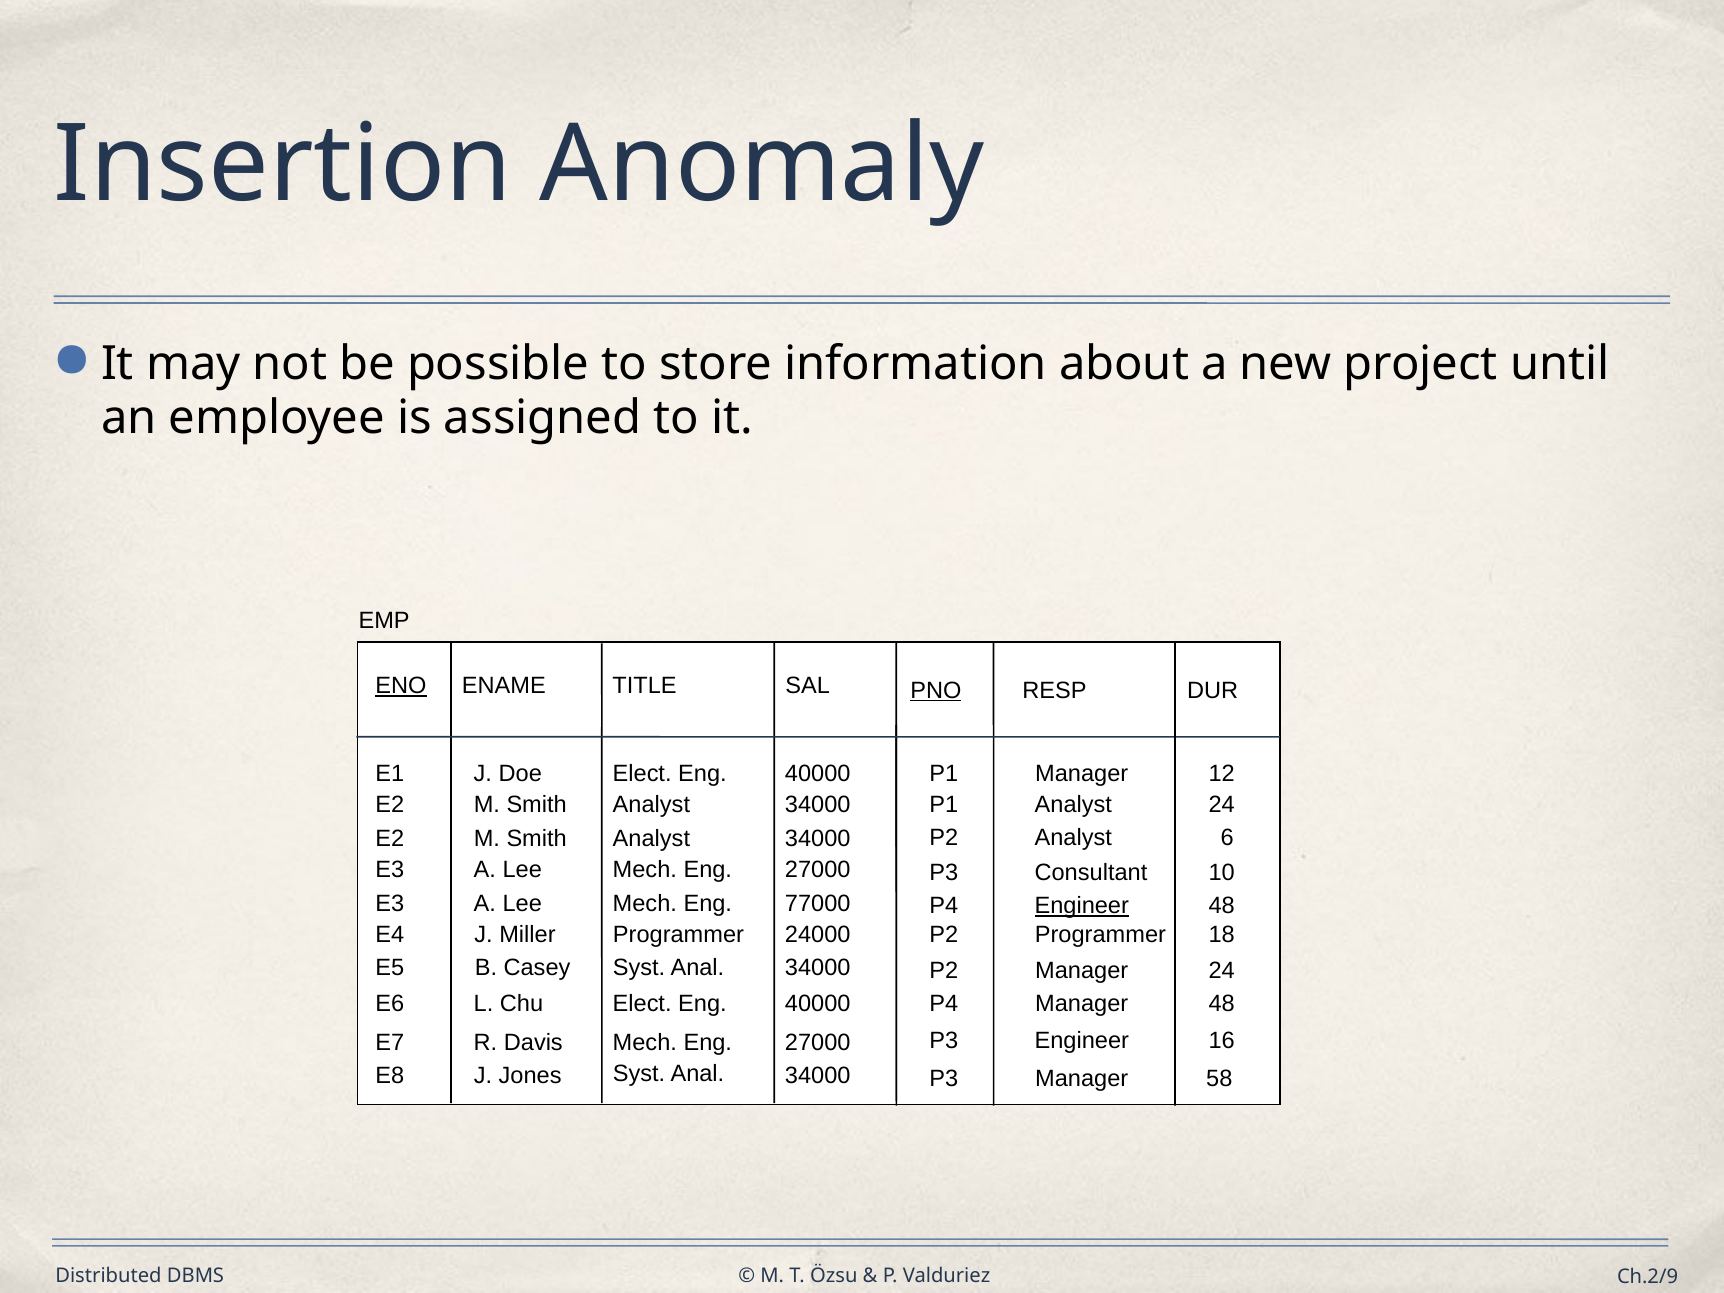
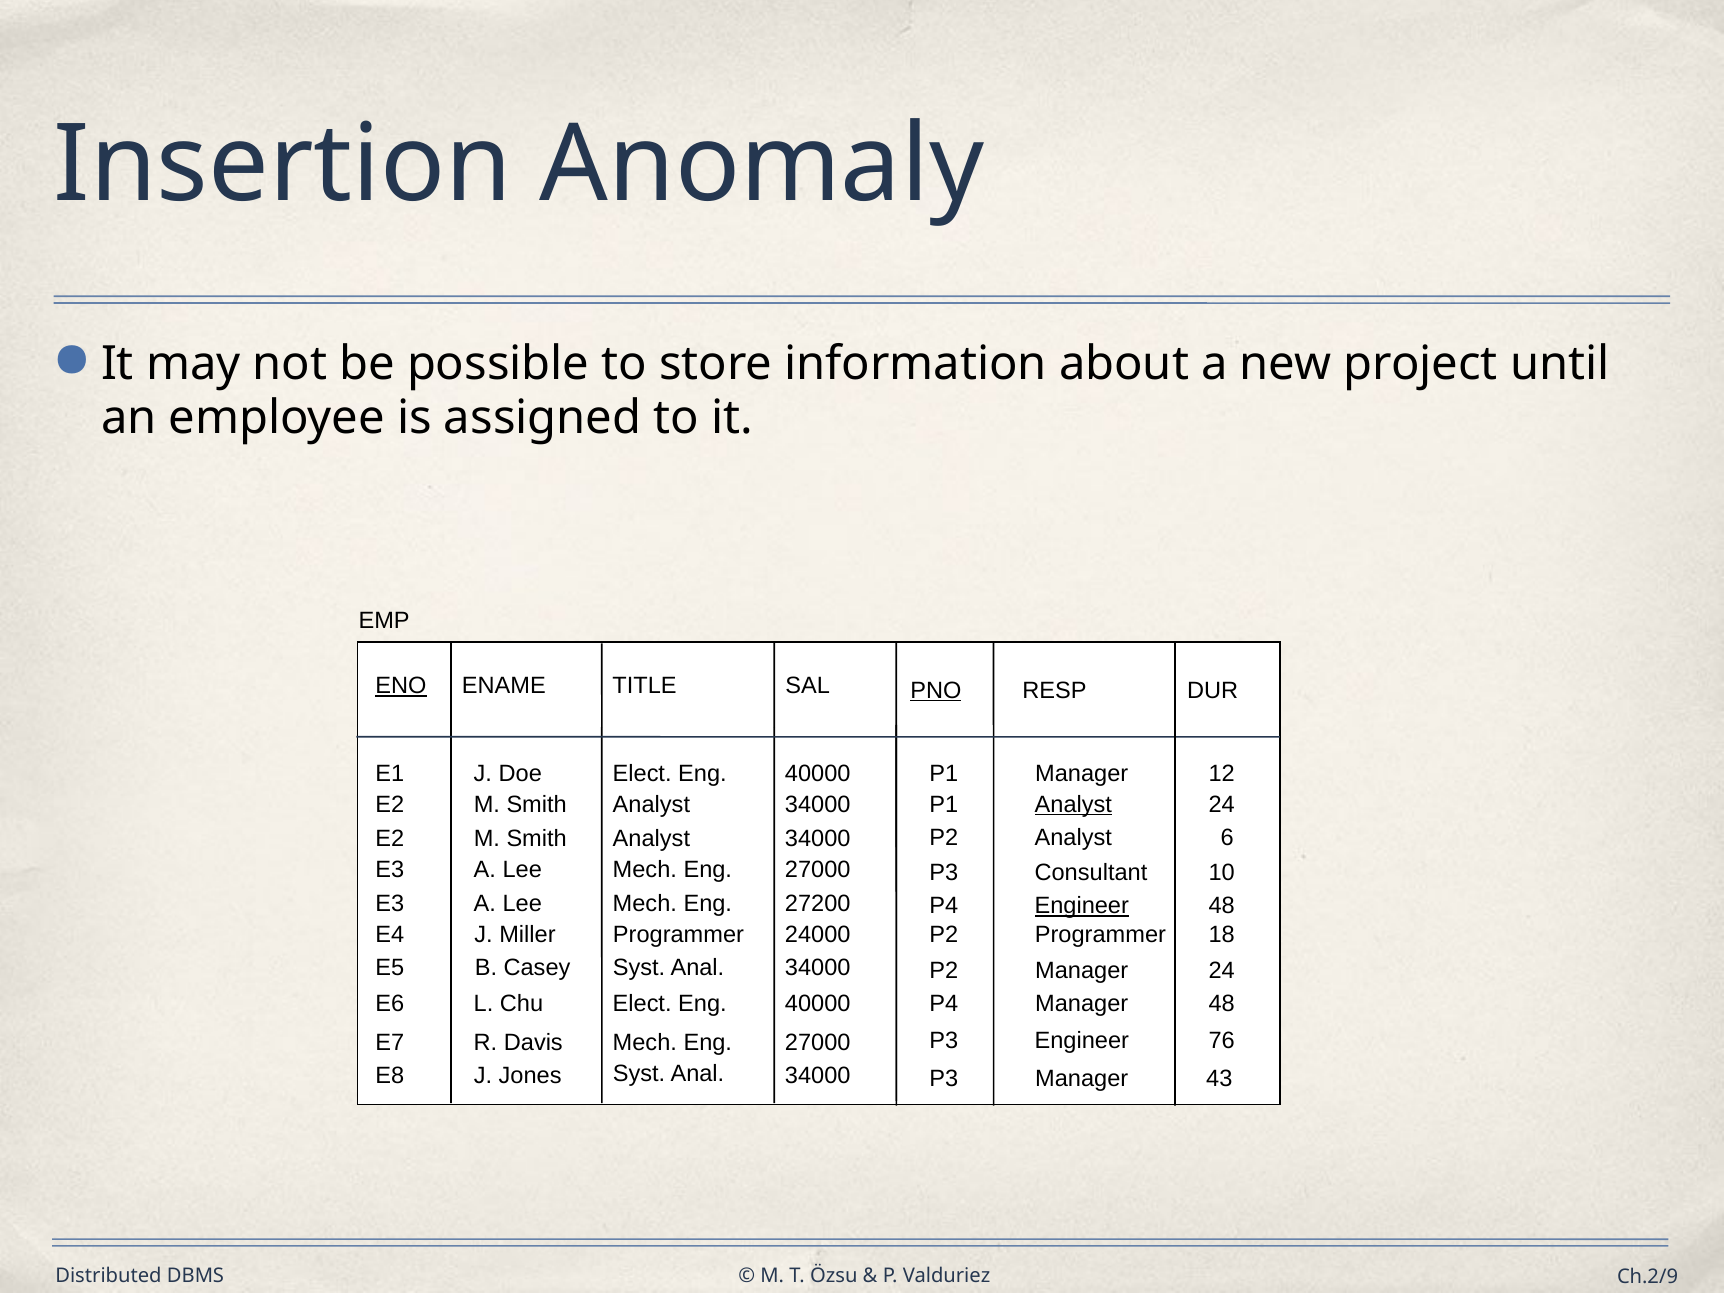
Analyst underline: none -> present (1073, 805)
77000: 77000 -> 27200 (818, 903)
16: 16 -> 76 (1222, 1040)
58: 58 -> 43 (1219, 1079)
